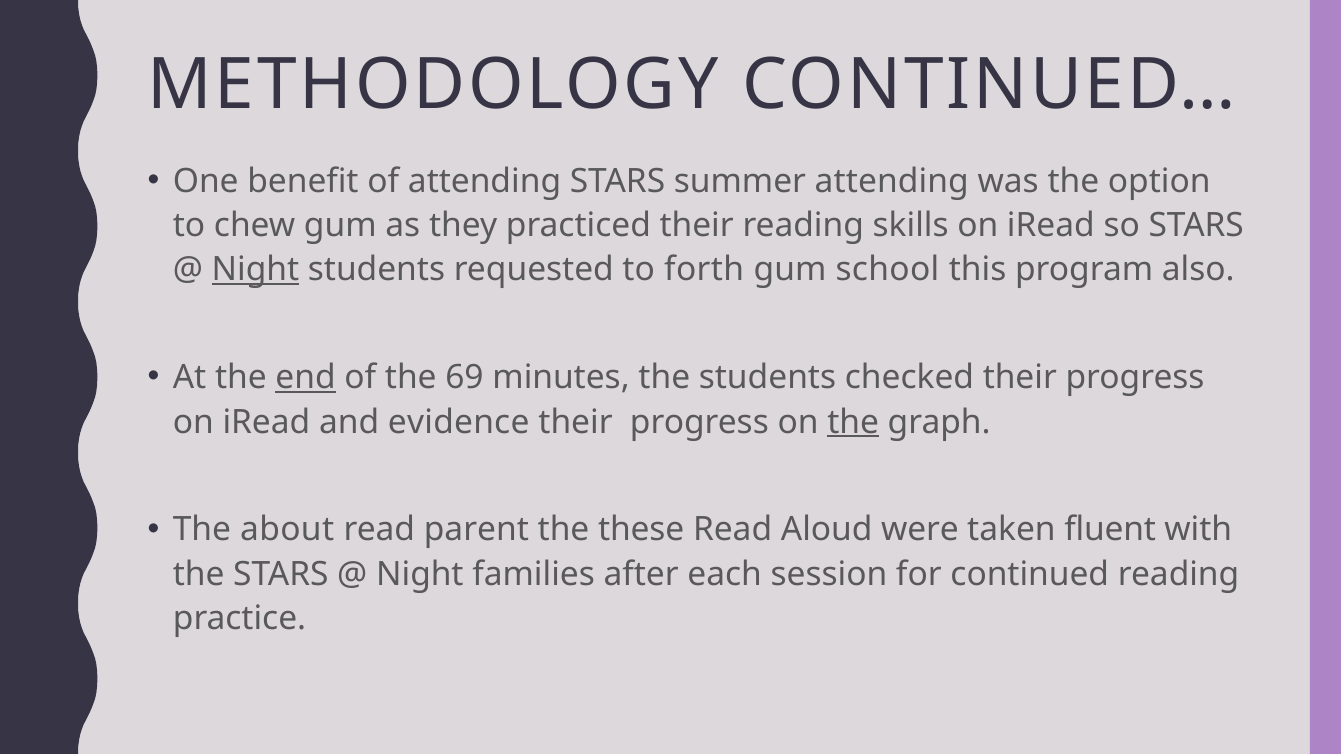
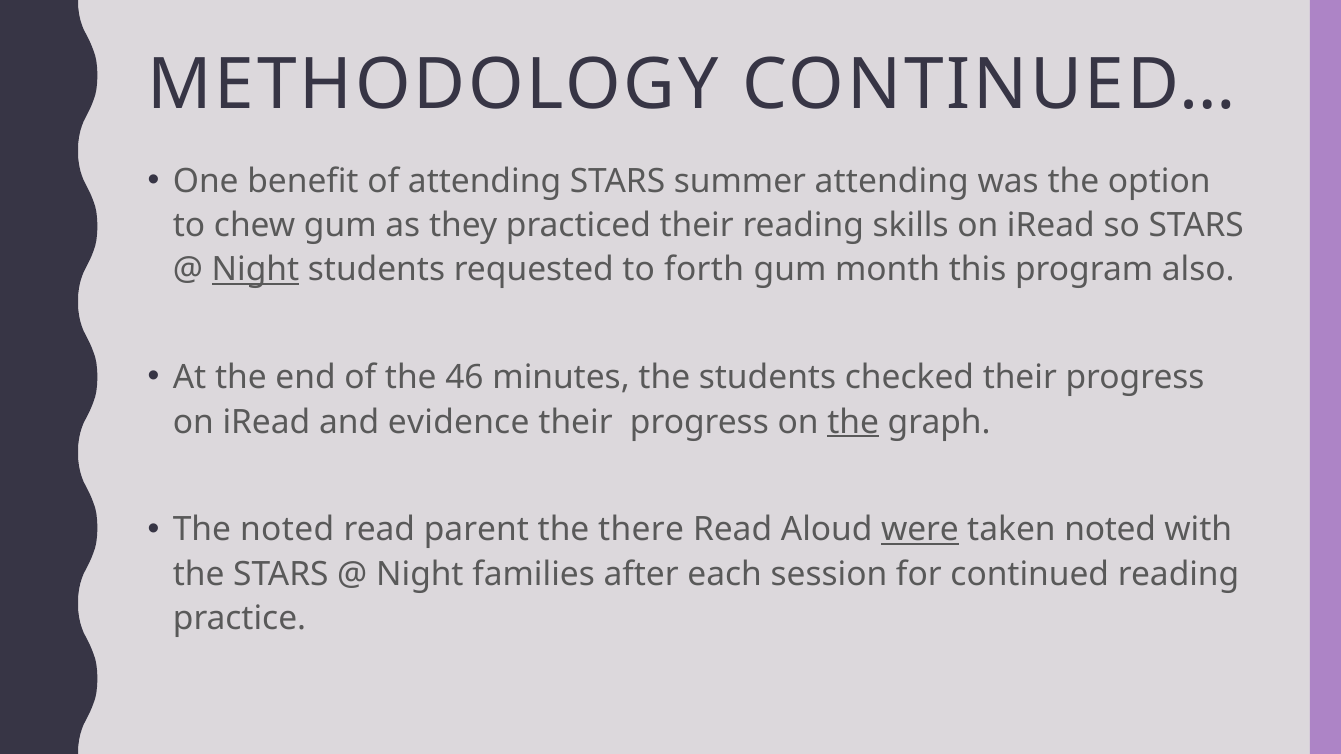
school: school -> month (888, 270)
end underline: present -> none (306, 378)
69: 69 -> 46 (465, 378)
The about: about -> noted (287, 530)
these: these -> there (641, 530)
were underline: none -> present (920, 530)
taken fluent: fluent -> noted (1110, 530)
